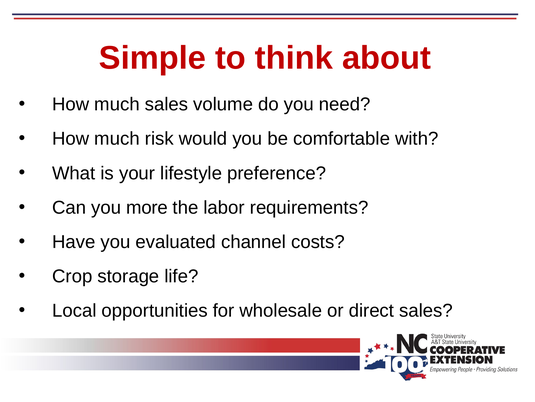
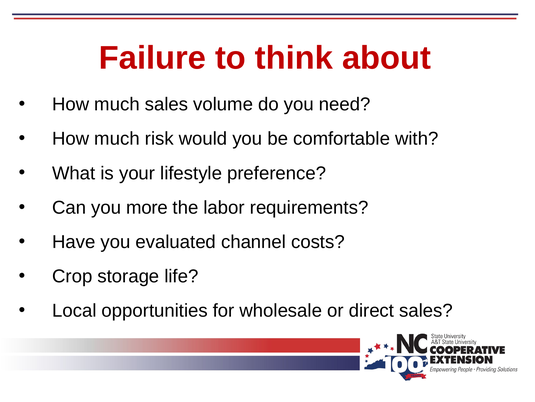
Simple: Simple -> Failure (152, 58)
